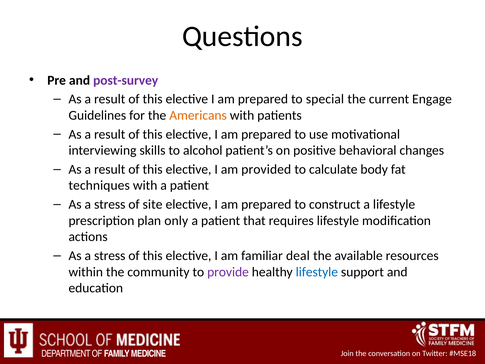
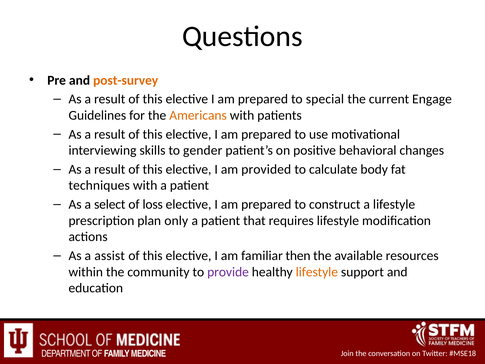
post-survey colour: purple -> orange (126, 80)
alcohol: alcohol -> gender (203, 150)
stress: stress -> select (110, 204)
site: site -> loss (153, 204)
stress: stress -> assist (110, 256)
deal: deal -> then (298, 256)
lifestyle colour: blue -> orange (317, 272)
